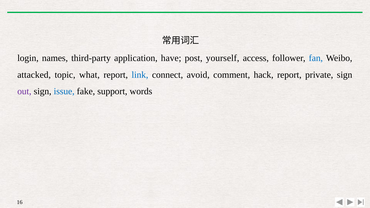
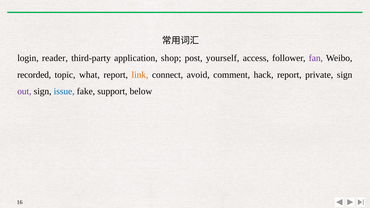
names: names -> reader (55, 58)
have: have -> shop (171, 58)
fan colour: blue -> purple (316, 58)
attacked: attacked -> recorded (34, 75)
link colour: blue -> orange (140, 75)
words: words -> below (141, 91)
